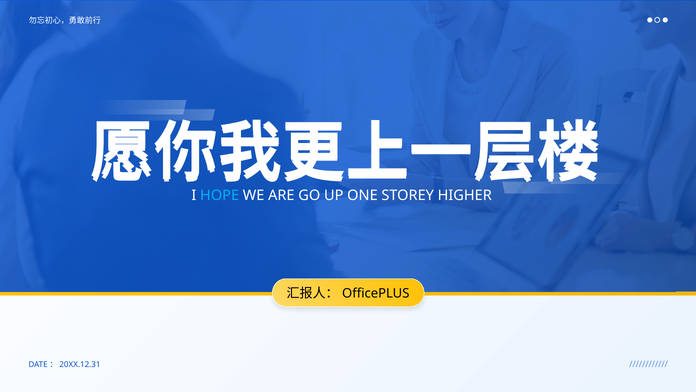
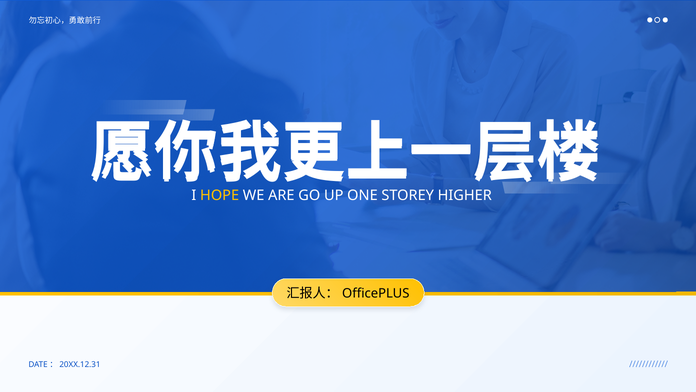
HOPE colour: light blue -> yellow (220, 195)
